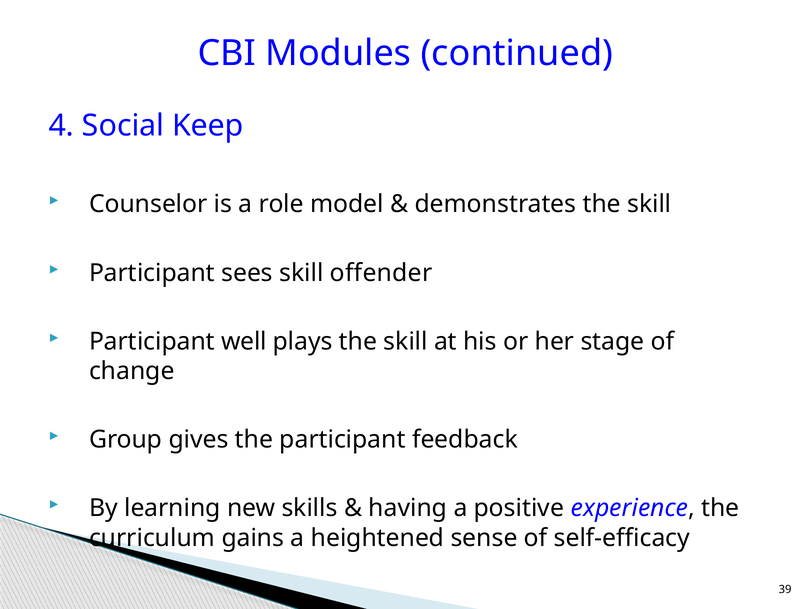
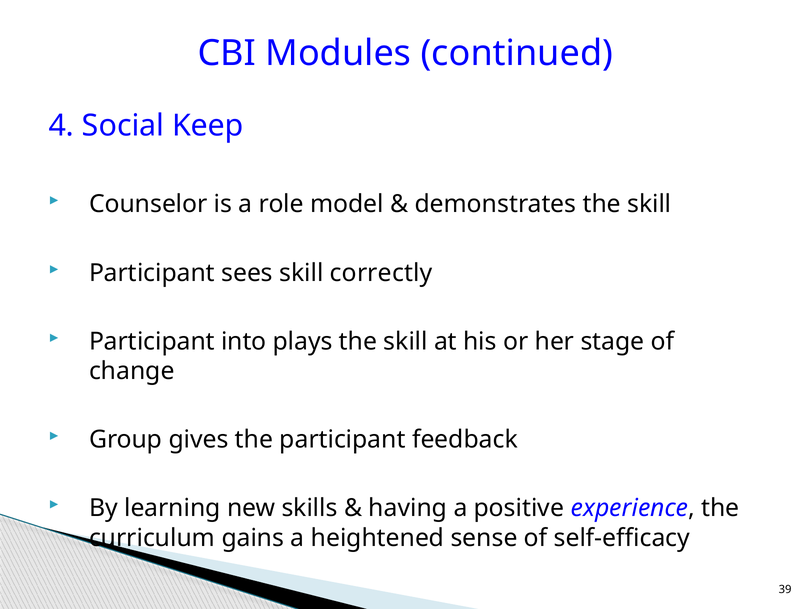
offender: offender -> correctly (381, 272)
well: well -> into (244, 341)
